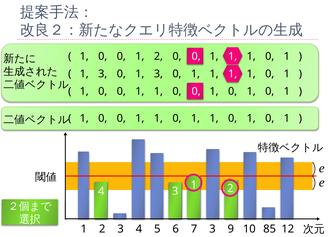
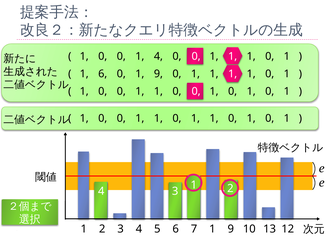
2: 2 -> 4 (158, 56)
3: 3 -> 6 (103, 74)
3: 3 -> 9 (158, 74)
7 3: 3 -> 1 (212, 229)
85: 85 -> 13 (270, 229)
